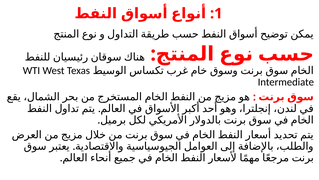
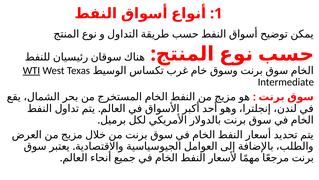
WTI underline: none -> present (31, 70)
